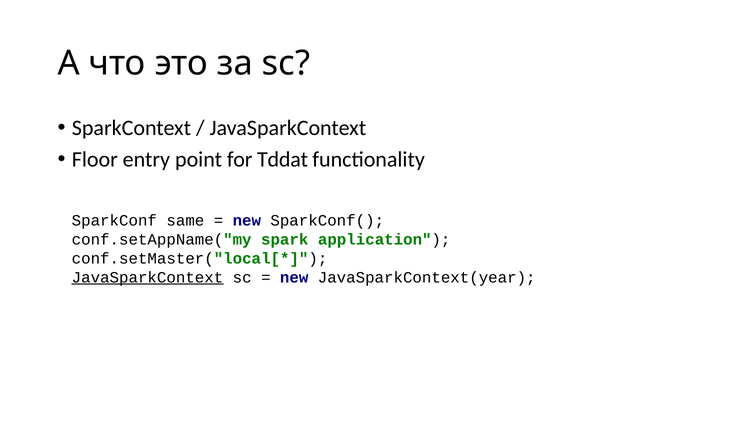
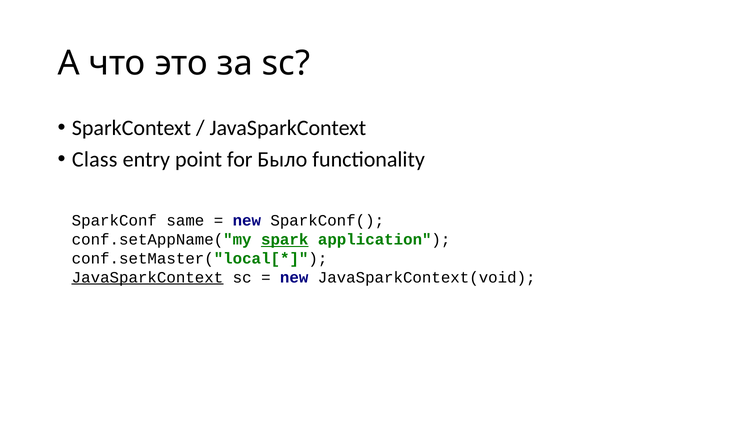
Floor: Floor -> Class (95, 160)
Tddat: Tddat -> Было (282, 160)
spark underline: none -> present (285, 240)
JavaSparkContext(year: JavaSparkContext(year -> JavaSparkContext(void (427, 278)
